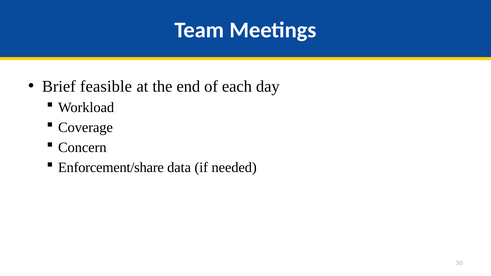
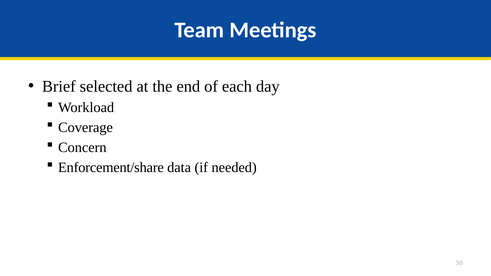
feasible: feasible -> selected (106, 86)
